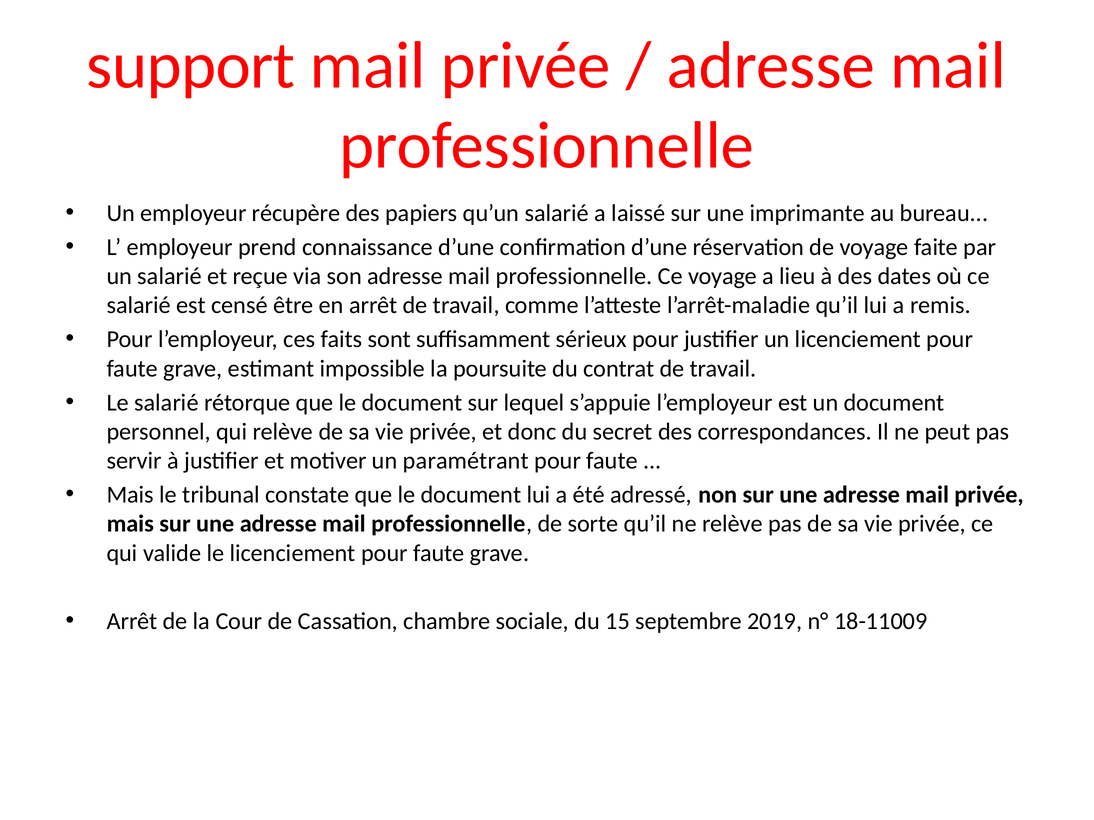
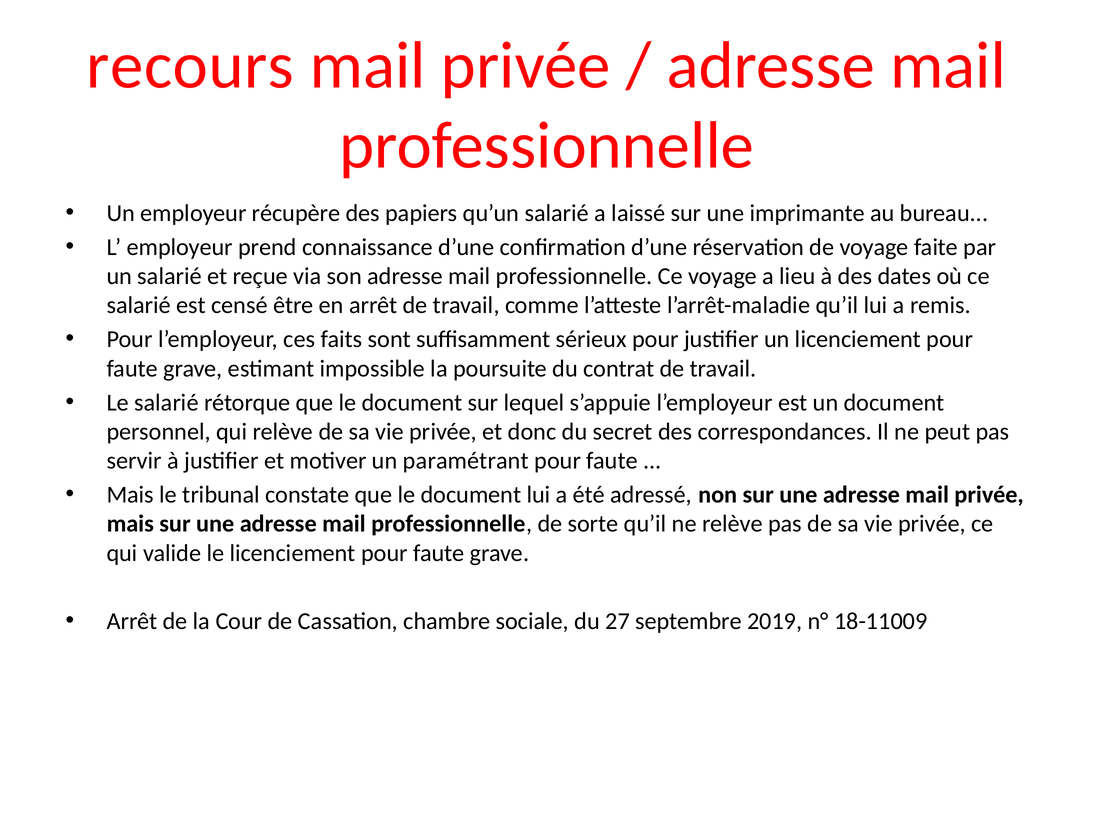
support: support -> recours (190, 66)
15: 15 -> 27 (618, 621)
